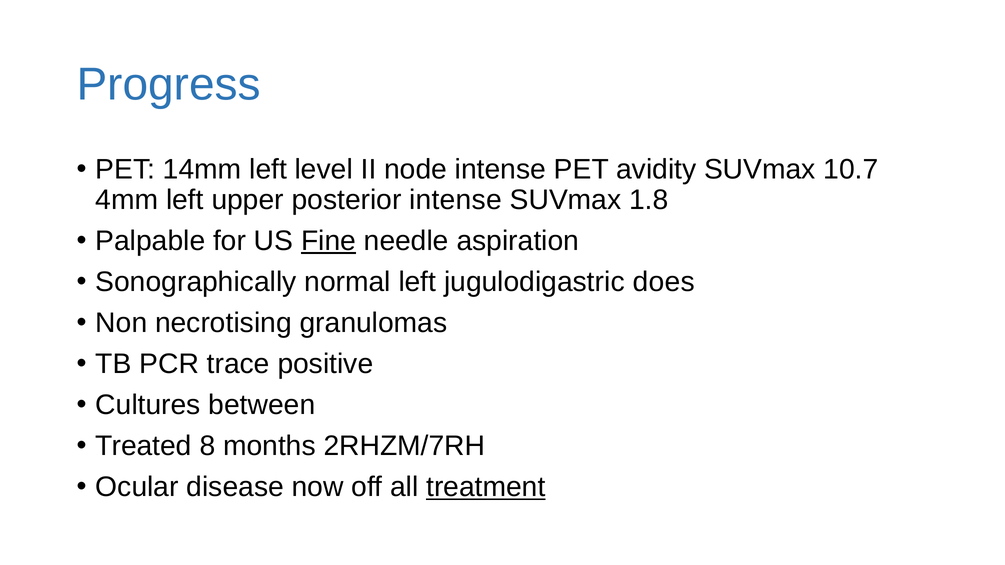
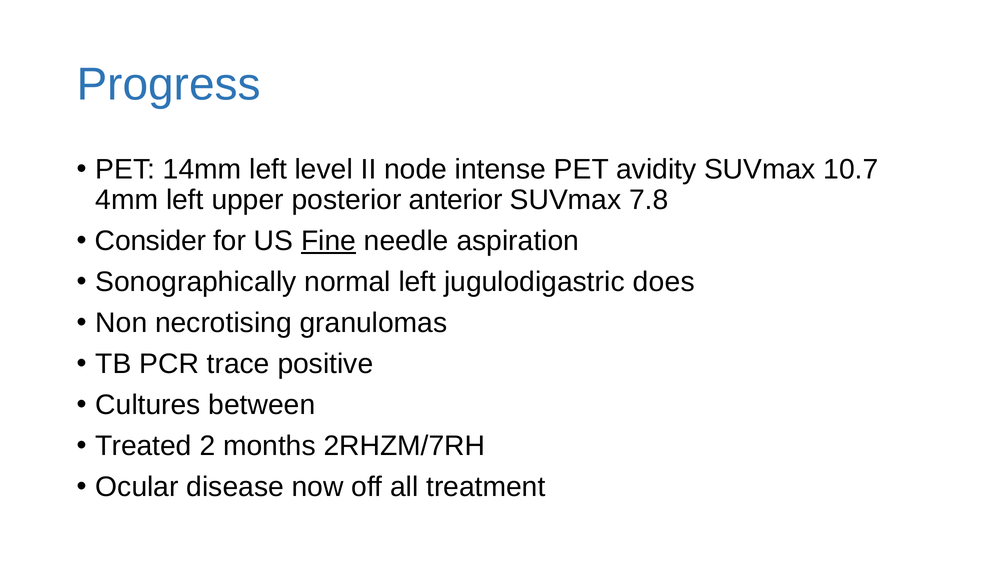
posterior intense: intense -> anterior (456, 200)
1.8: 1.8 -> 7.8 (649, 200)
Palpable: Palpable -> Consider (151, 241)
8: 8 -> 2 (207, 446)
treatment underline: present -> none (486, 487)
